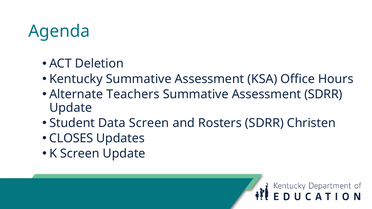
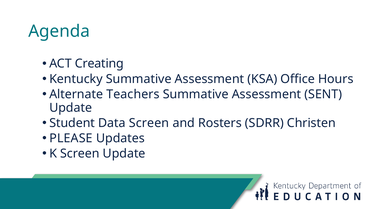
Deletion: Deletion -> Creating (99, 64)
Assessment SDRR: SDRR -> SENT (323, 94)
CLOSES: CLOSES -> PLEASE (71, 138)
